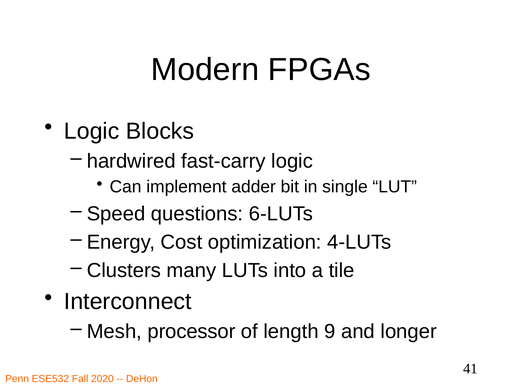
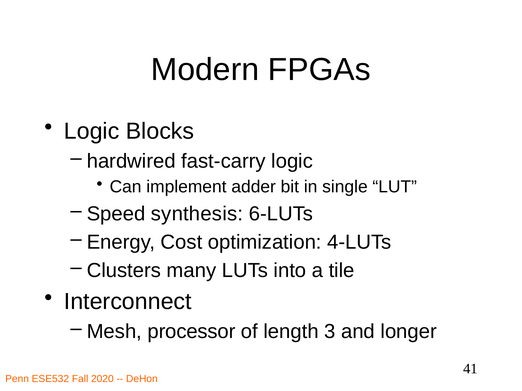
questions: questions -> synthesis (197, 214)
9: 9 -> 3 (330, 332)
